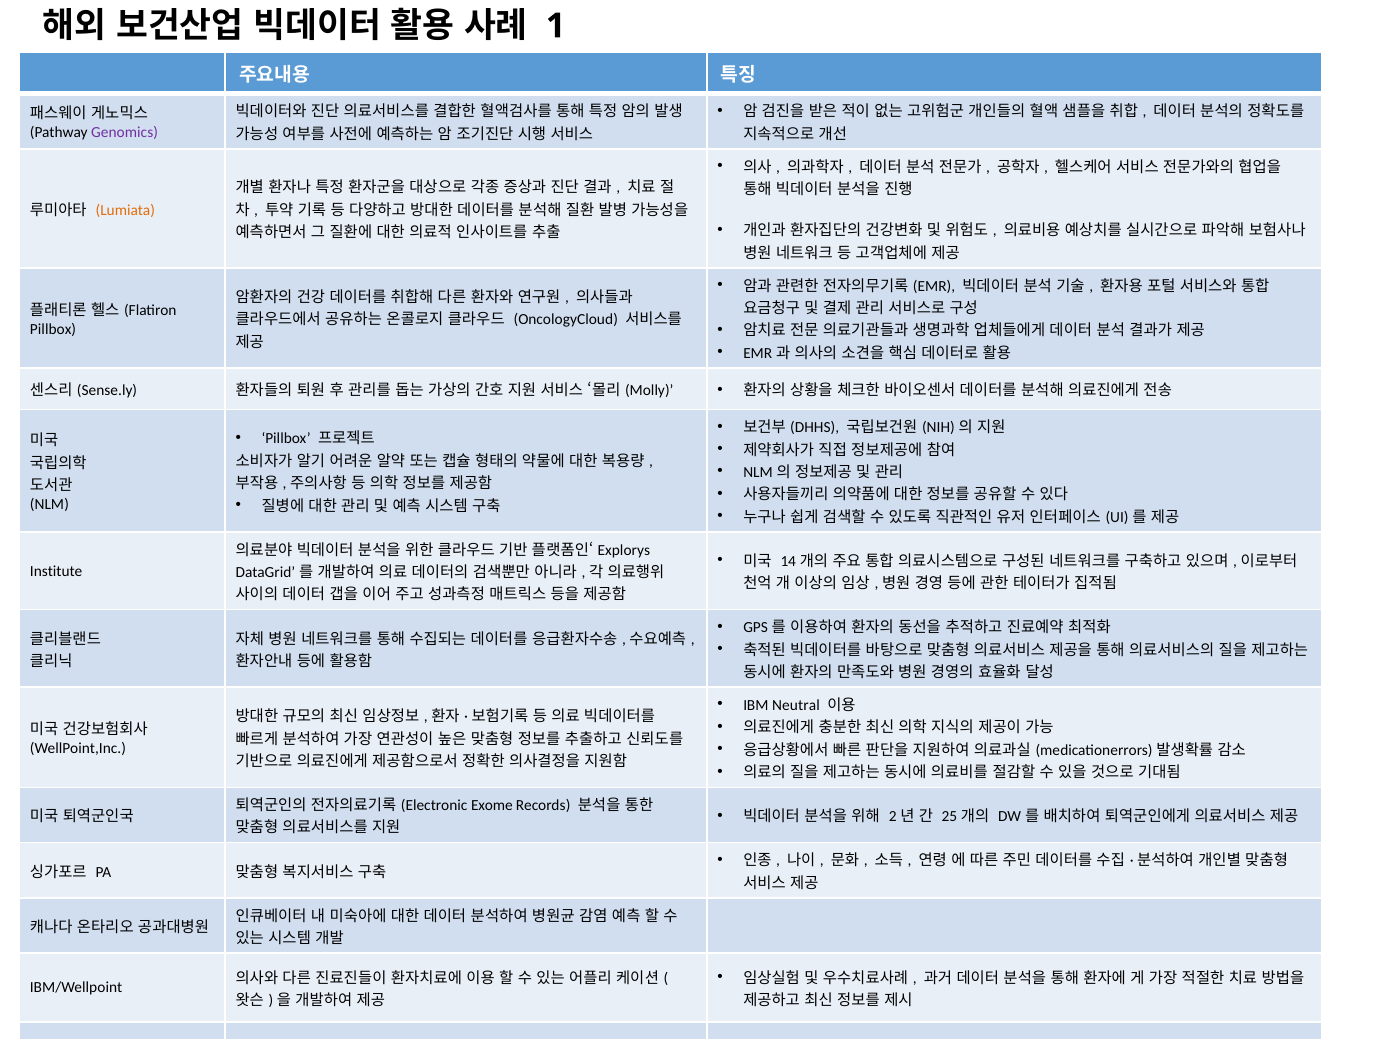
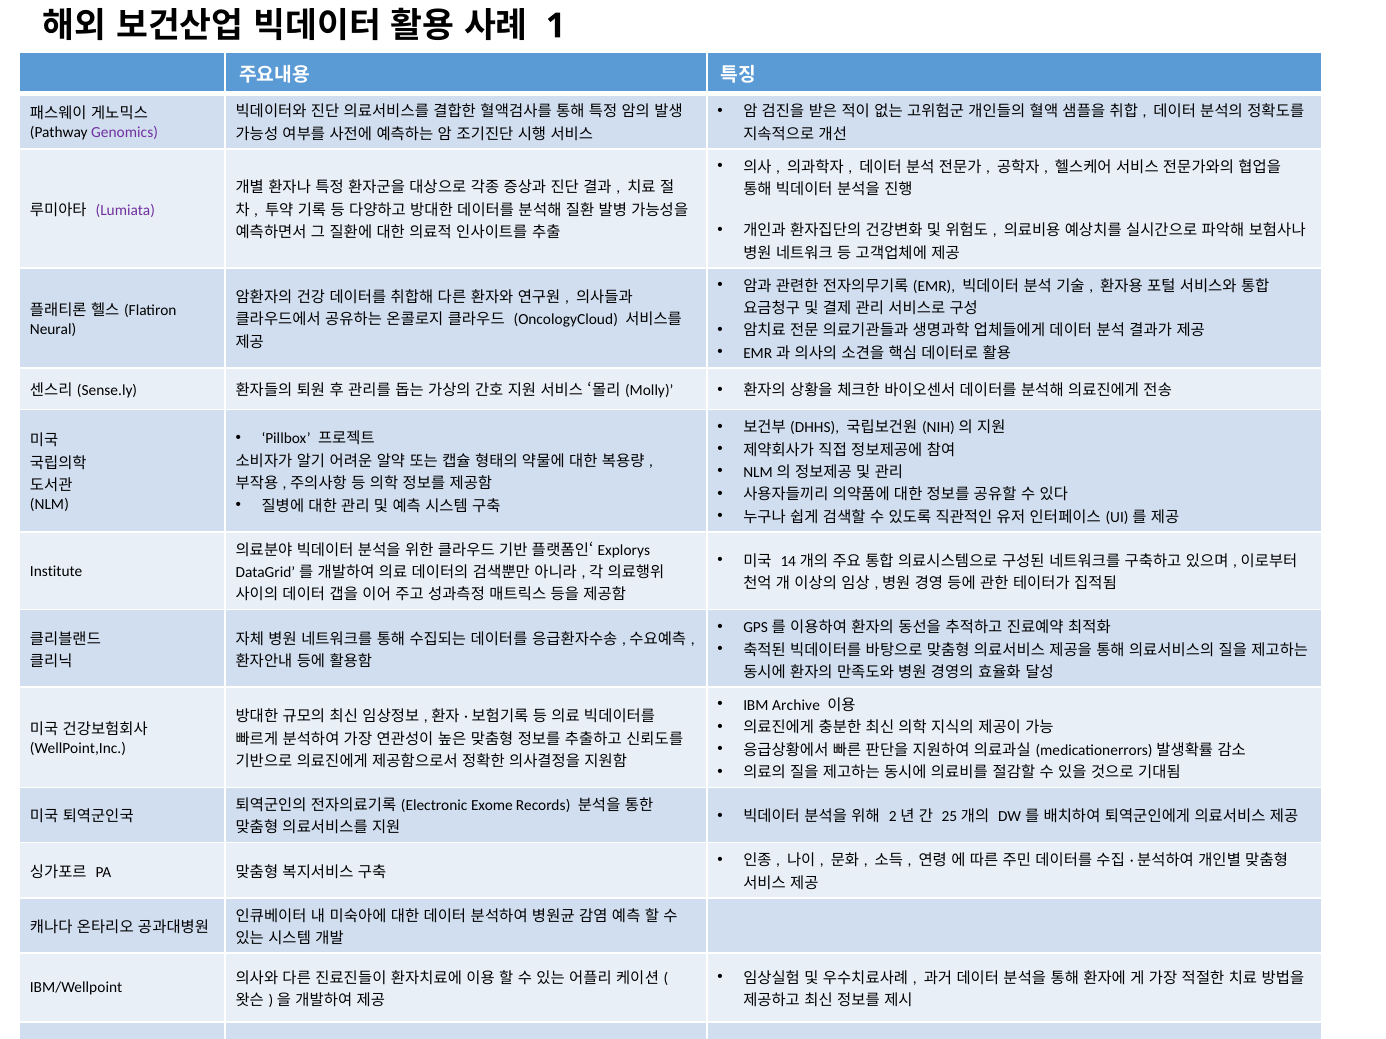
Lumiata colour: orange -> purple (125, 210)
Pillbox: Pillbox -> Neural (53, 330)
IBM Neutral: Neutral -> Archive (796, 706)
